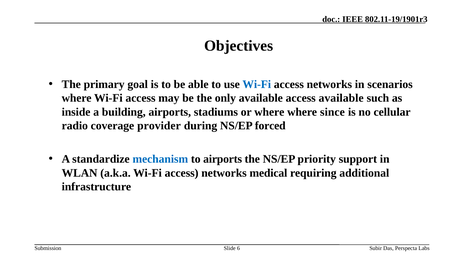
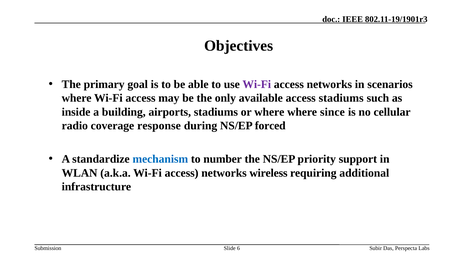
Wi-Fi colour: blue -> purple (257, 84)
access available: available -> stadiums (341, 98)
provider: provider -> response (159, 126)
to airports: airports -> number (223, 159)
medical: medical -> wireless (268, 173)
